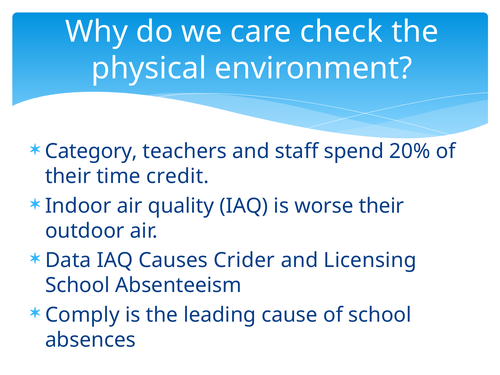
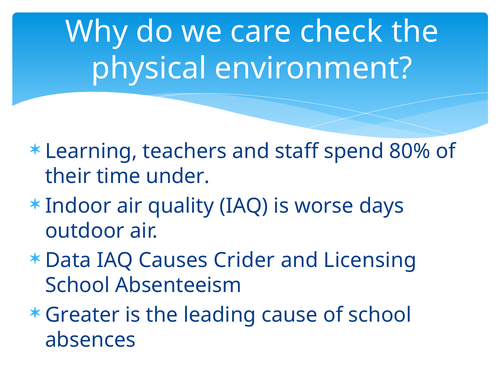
Category: Category -> Learning (91, 151)
20%: 20% -> 80% (410, 151)
credit: credit -> under (178, 176)
worse their: their -> days (382, 206)
Comply: Comply -> Greater (82, 315)
